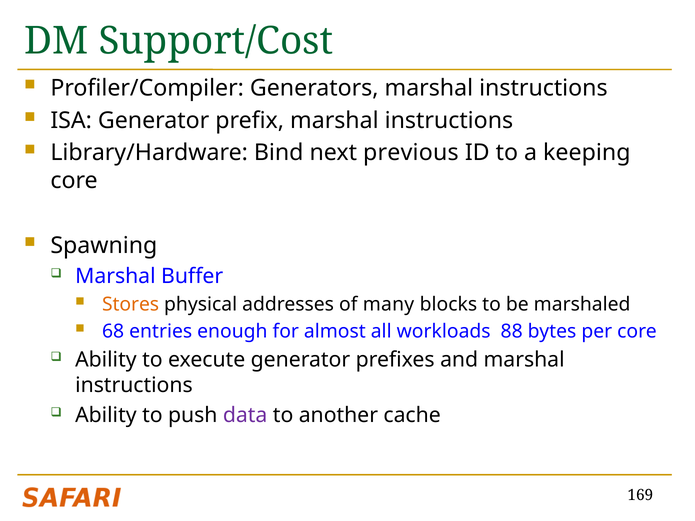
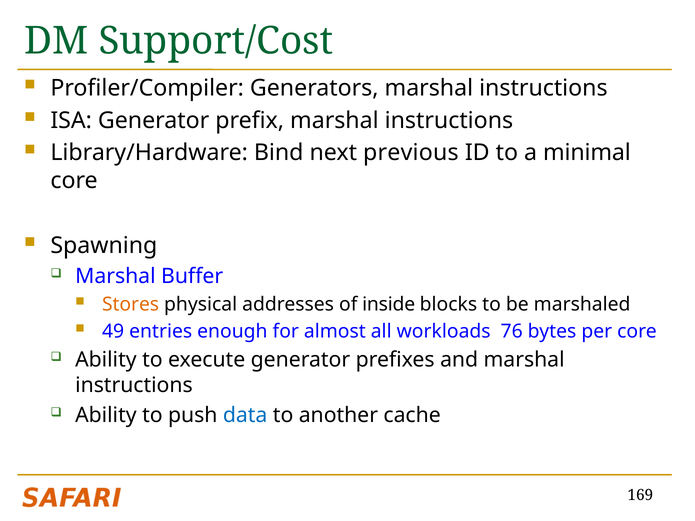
keeping: keeping -> minimal (587, 153)
many: many -> inside (389, 304)
68: 68 -> 49 (113, 331)
88: 88 -> 76 (512, 331)
data colour: purple -> blue (245, 415)
